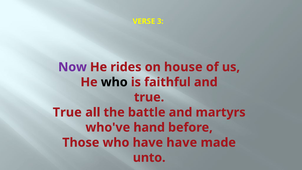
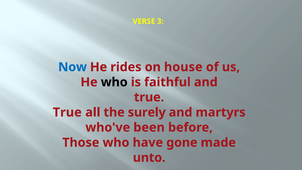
Now colour: purple -> blue (72, 67)
battle: battle -> surely (147, 112)
hand: hand -> been (149, 127)
have have: have -> gone (182, 142)
